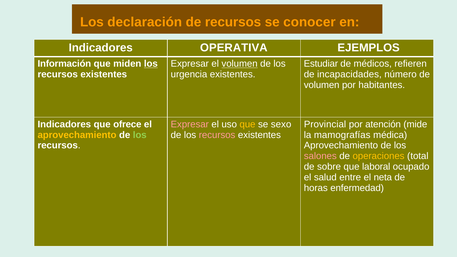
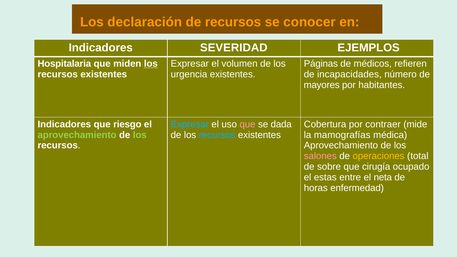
OPERATIVA: OPERATIVA -> SEVERIDAD (234, 48)
Información: Información -> Hospitalaria (64, 64)
volumen underline: present -> none (240, 64)
Estudiar: Estudiar -> Páginas (321, 64)
volumen: volumen -> mayores (322, 85)
ofrece: ofrece -> riesgo (127, 124)
Expresar colour: pink -> light blue (190, 124)
que colour: yellow -> pink (248, 124)
sexo: sexo -> dada (281, 124)
Provincial: Provincial -> Cobertura (325, 124)
atención: atención -> contraer (383, 124)
aprovechamiento colour: yellow -> light green (77, 135)
recursos colour: pink -> light blue (217, 135)
laboral: laboral -> cirugía (376, 167)
salud: salud -> estas (325, 177)
